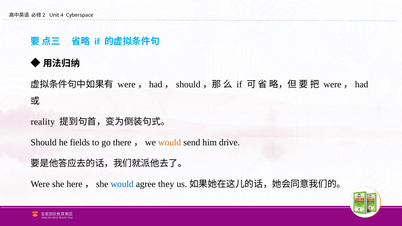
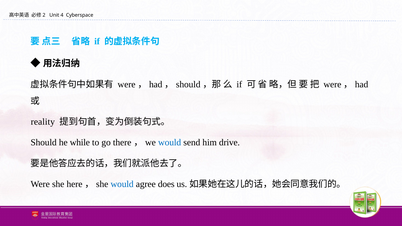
fields: fields -> while (80, 143)
would colour: orange -> blue (170, 143)
they: they -> does (166, 184)
